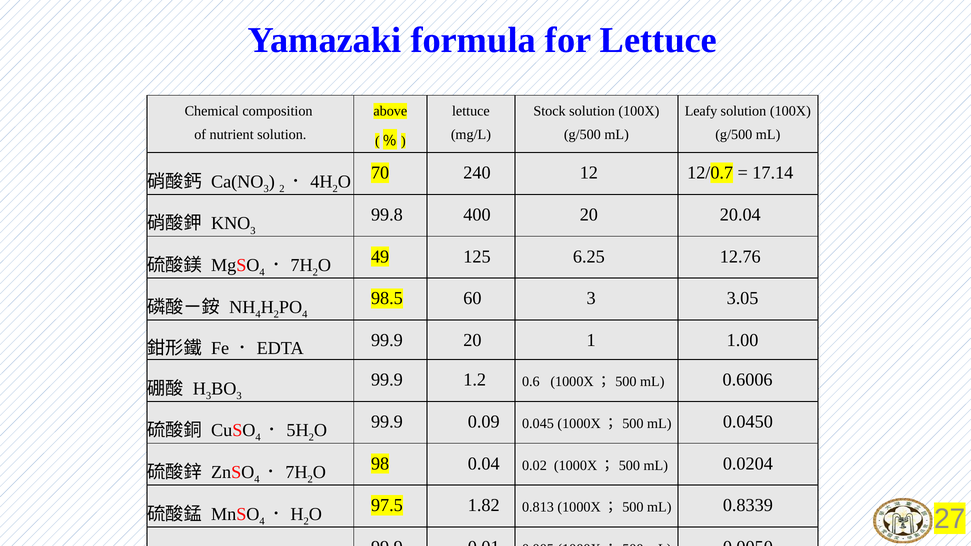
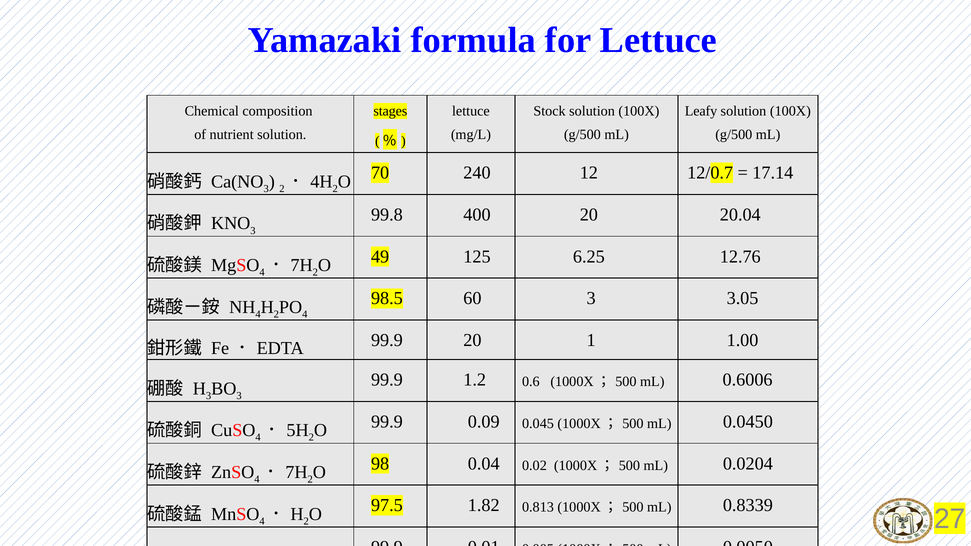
above: above -> stages (390, 111)
